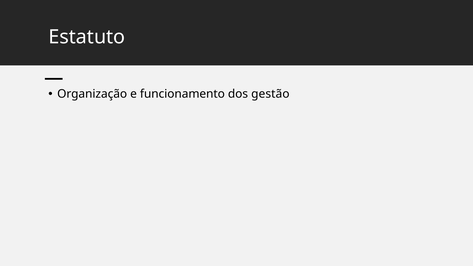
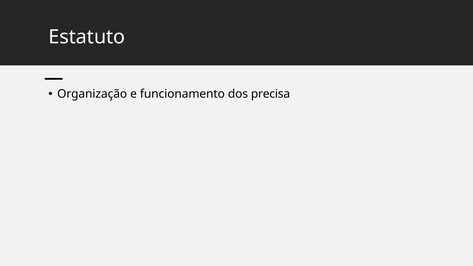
gestão: gestão -> precisa (271, 94)
